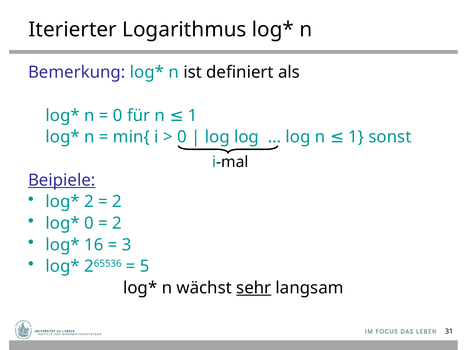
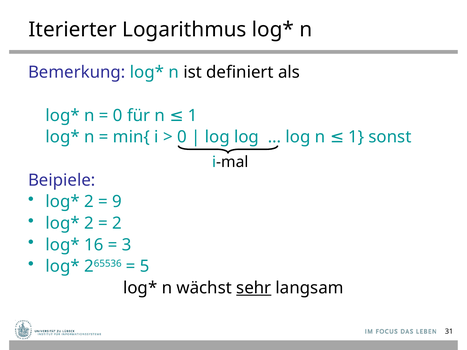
Beipiele underline: present -> none (62, 180)
2: 2 -> 9 (117, 202)
0: 0 -> 2 (89, 223)
